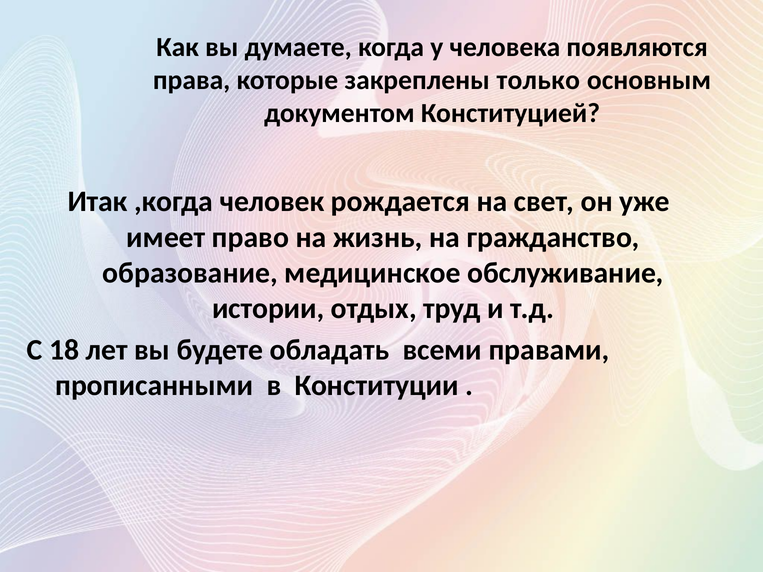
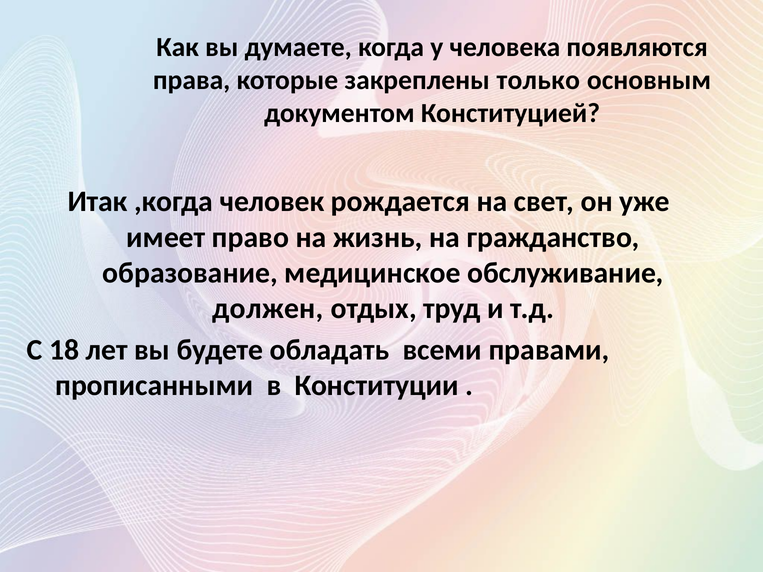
истории: истории -> должен (268, 309)
